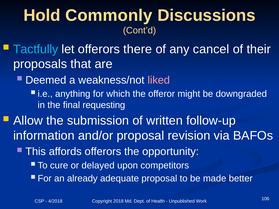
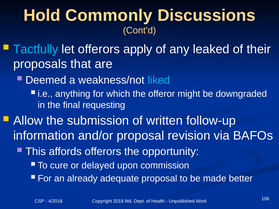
there: there -> apply (138, 49)
cancel: cancel -> leaked (211, 49)
liked colour: pink -> light blue (159, 80)
competitors: competitors -> commission (165, 166)
